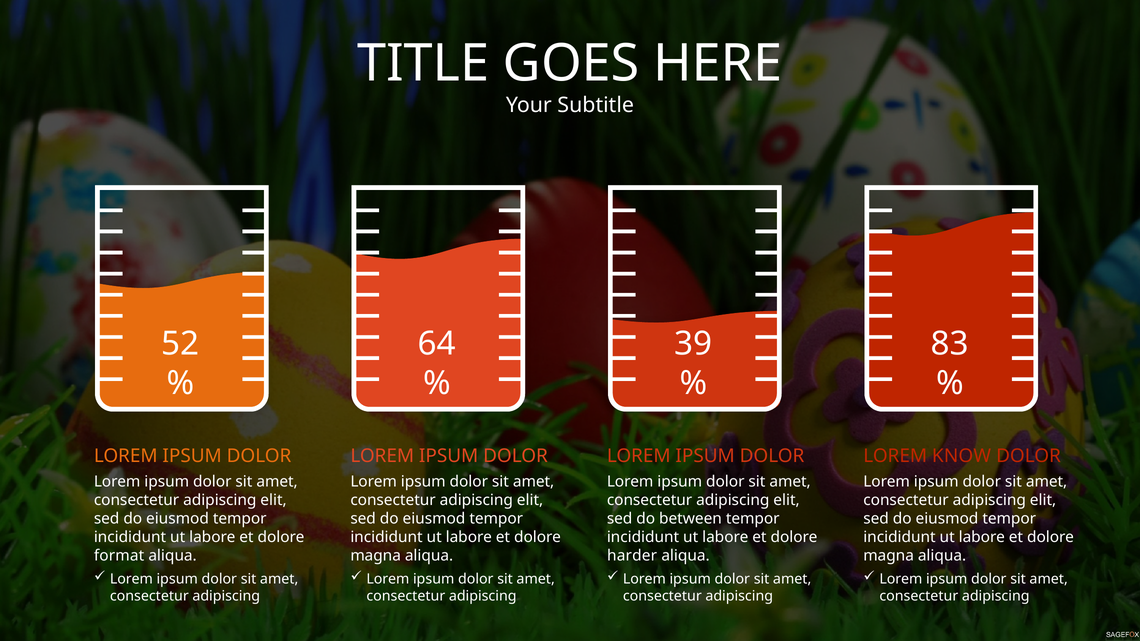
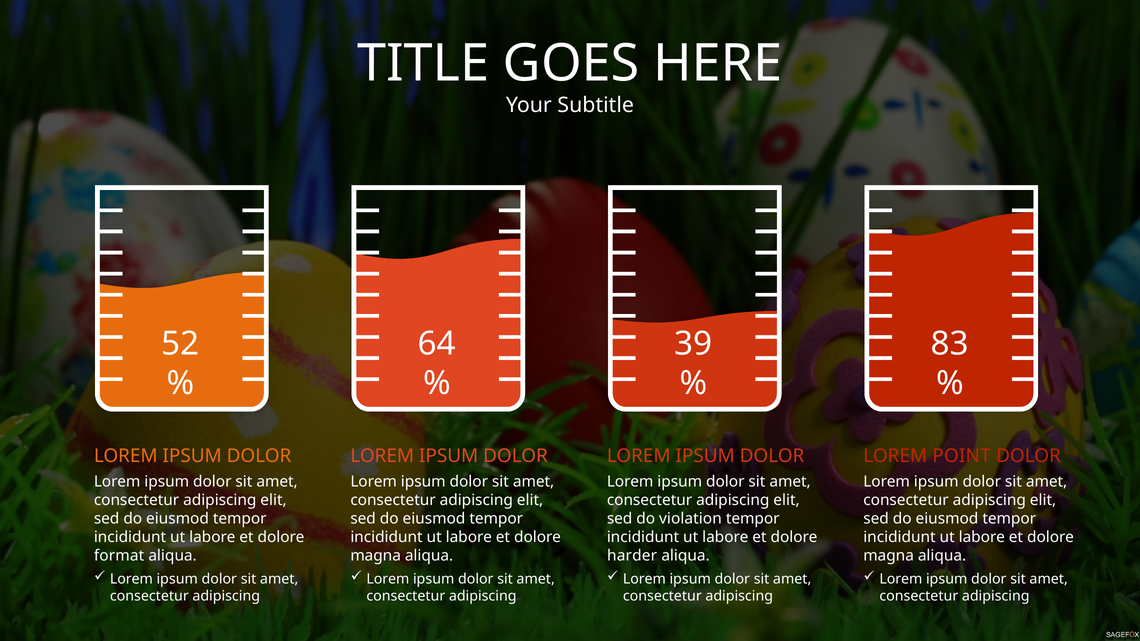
KNOW: KNOW -> POINT (962, 456)
between: between -> violation (690, 519)
